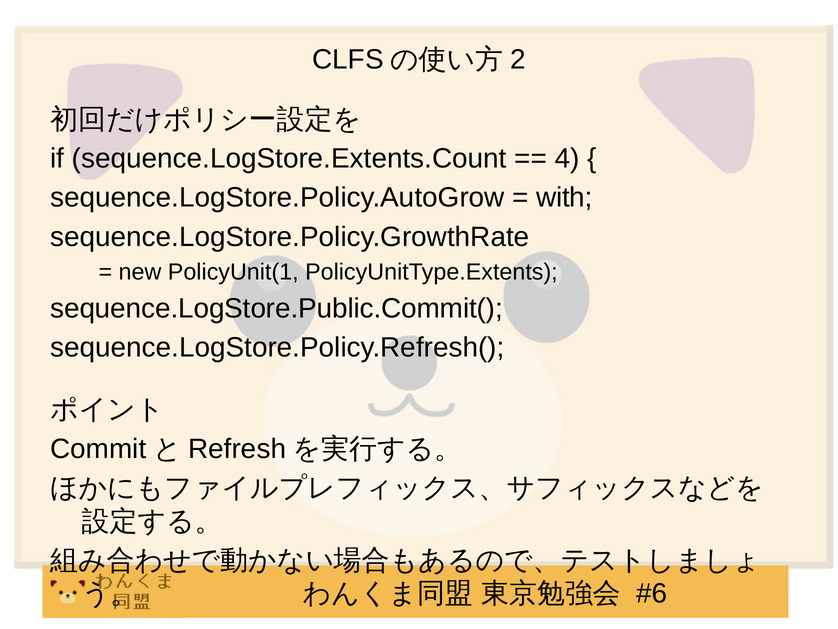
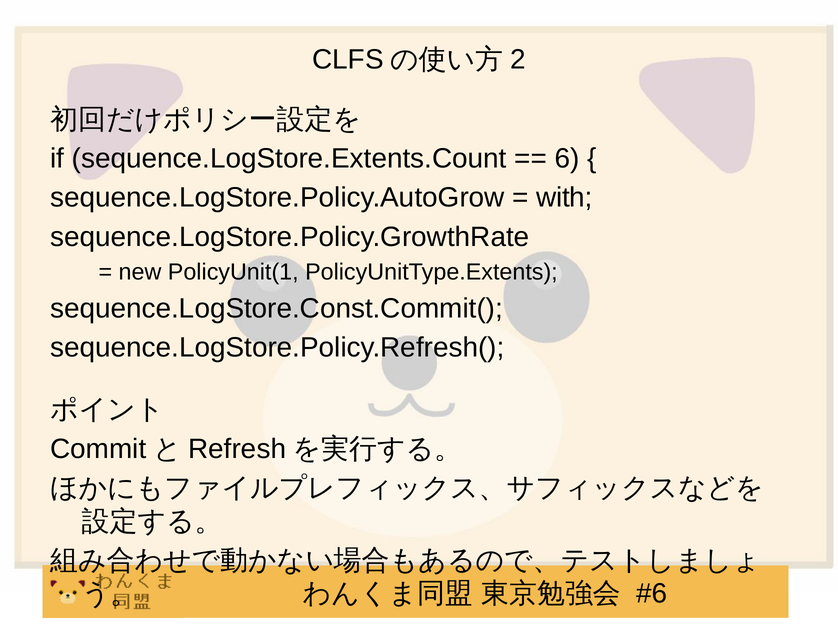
4: 4 -> 6 (567, 158)
sequence.LogStore.Public.Commit(: sequence.LogStore.Public.Commit( -> sequence.LogStore.Const.Commit( (277, 308)
